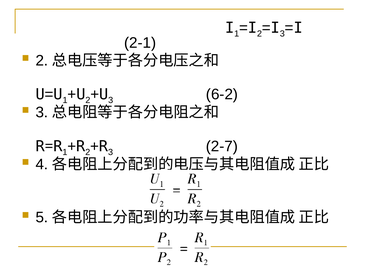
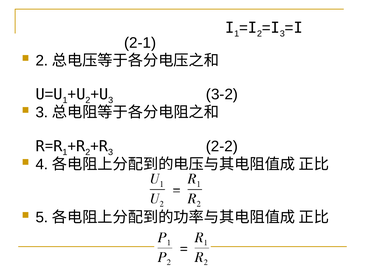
6-2: 6-2 -> 3-2 (222, 94)
2-7: 2-7 -> 2-2 (222, 146)
